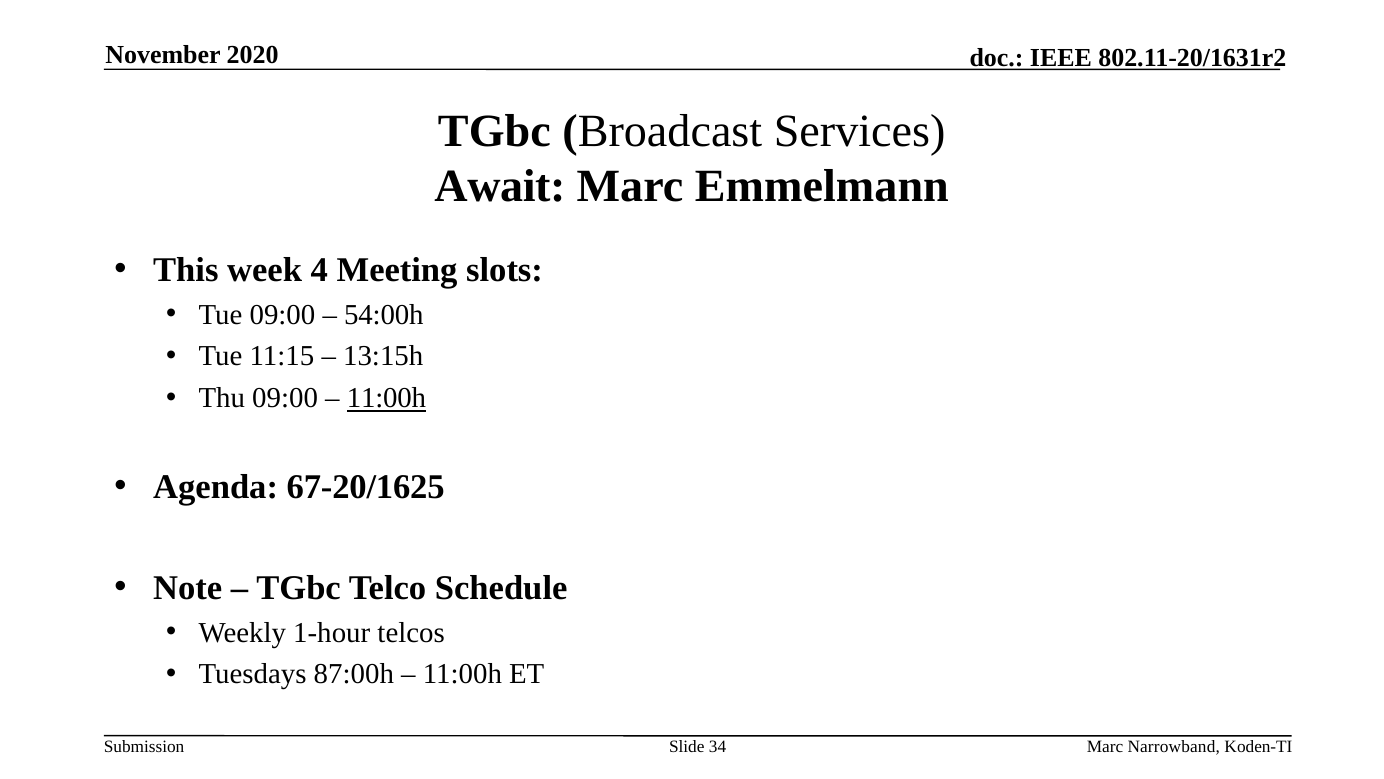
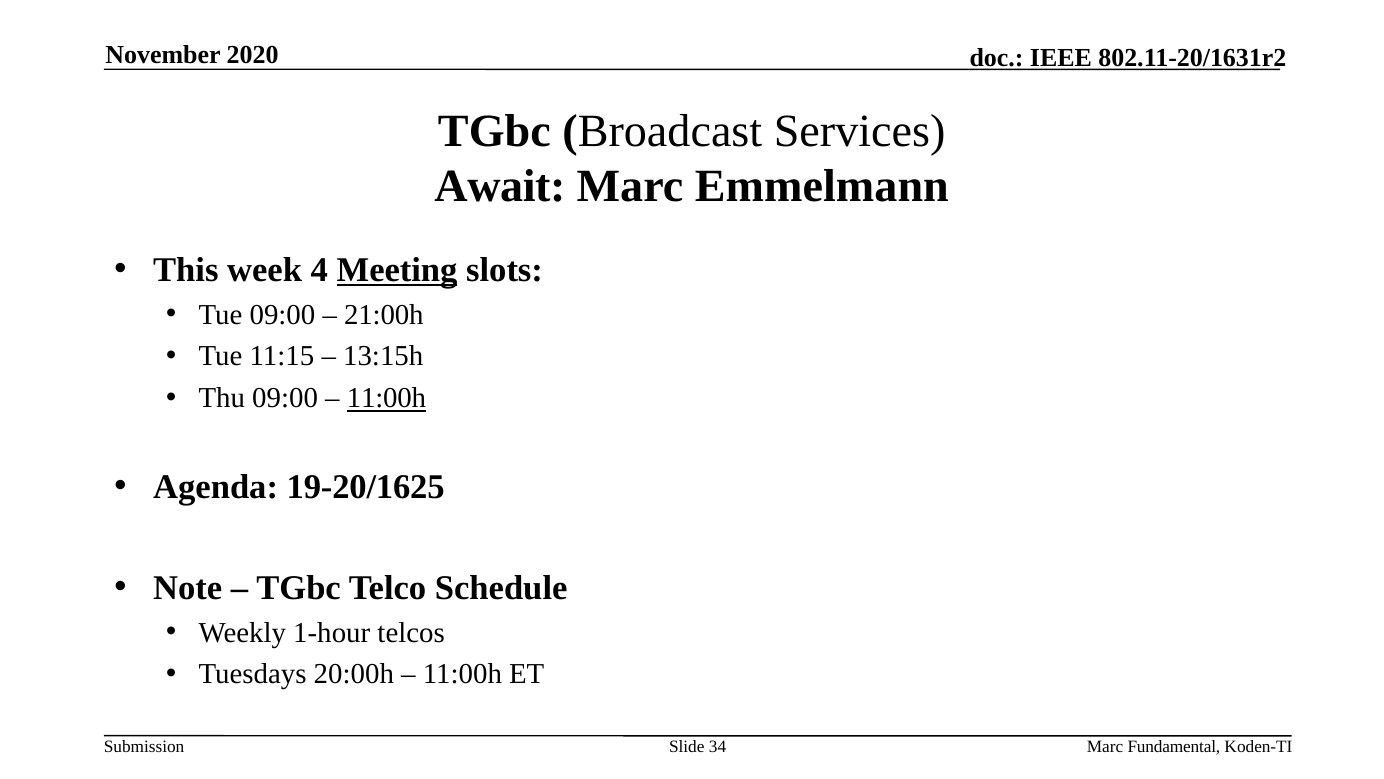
Meeting underline: none -> present (397, 270)
54:00h: 54:00h -> 21:00h (384, 314)
67-20/1625: 67-20/1625 -> 19-20/1625 (366, 487)
87:00h: 87:00h -> 20:00h (354, 674)
Narrowband: Narrowband -> Fundamental (1174, 747)
